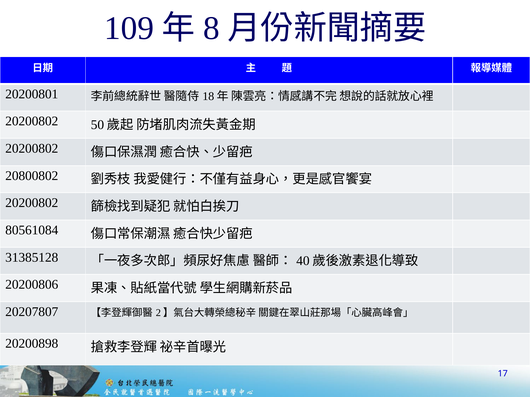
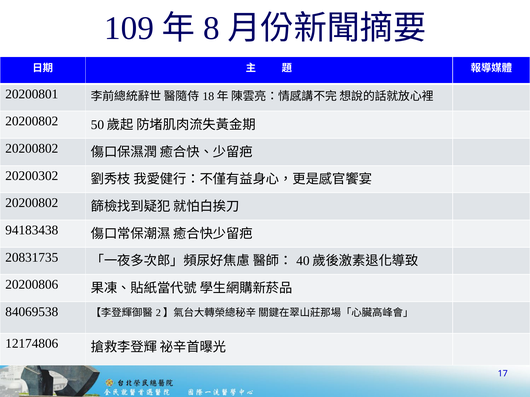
20800802: 20800802 -> 20200302 (32, 176)
80561084: 80561084 -> 94183438 (32, 230)
31385128: 31385128 -> 20831735 (32, 258)
20207807: 20207807 -> 84069538 (32, 312)
20200898: 20200898 -> 12174806 (32, 344)
